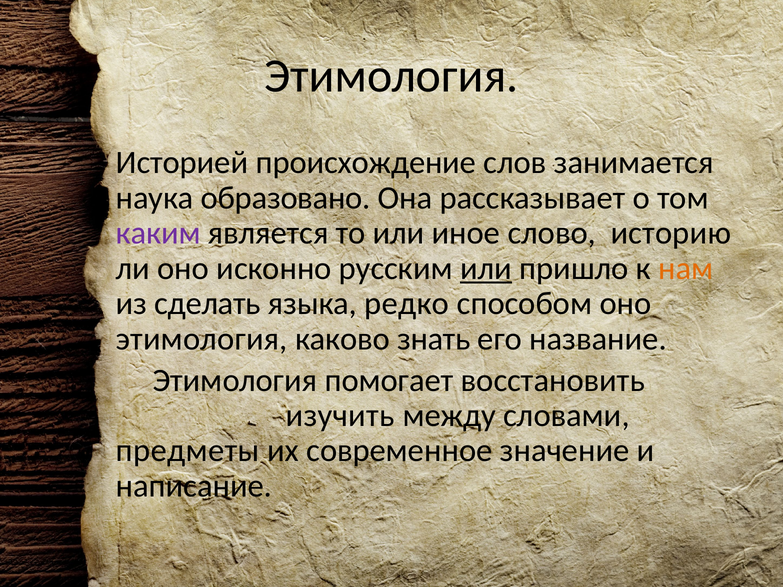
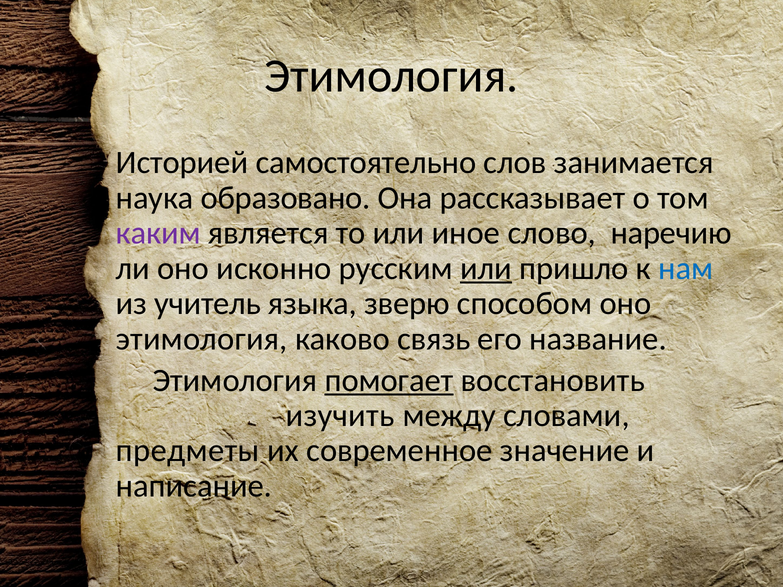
происхождение: происхождение -> самостоятельно (366, 163)
историю: историю -> наречию (671, 233)
нам colour: orange -> blue (686, 268)
сделать: сделать -> учитель (208, 304)
редко: редко -> зверю (407, 304)
знать: знать -> связь (434, 339)
помогает underline: none -> present (389, 380)
